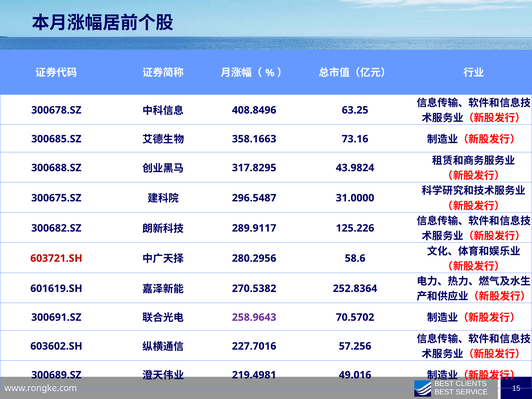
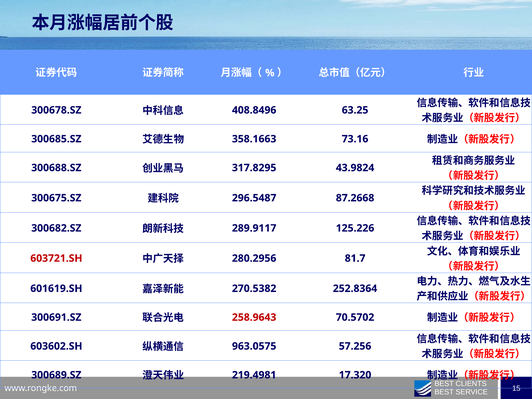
31.0000: 31.0000 -> 87.2668 (355, 198)
58.6: 58.6 -> 81.7 (355, 258)
258.9643 colour: purple -> red (254, 317)
227.7016: 227.7016 -> 963.0575 (254, 346)
49.016: 49.016 -> 17.320 (355, 375)
